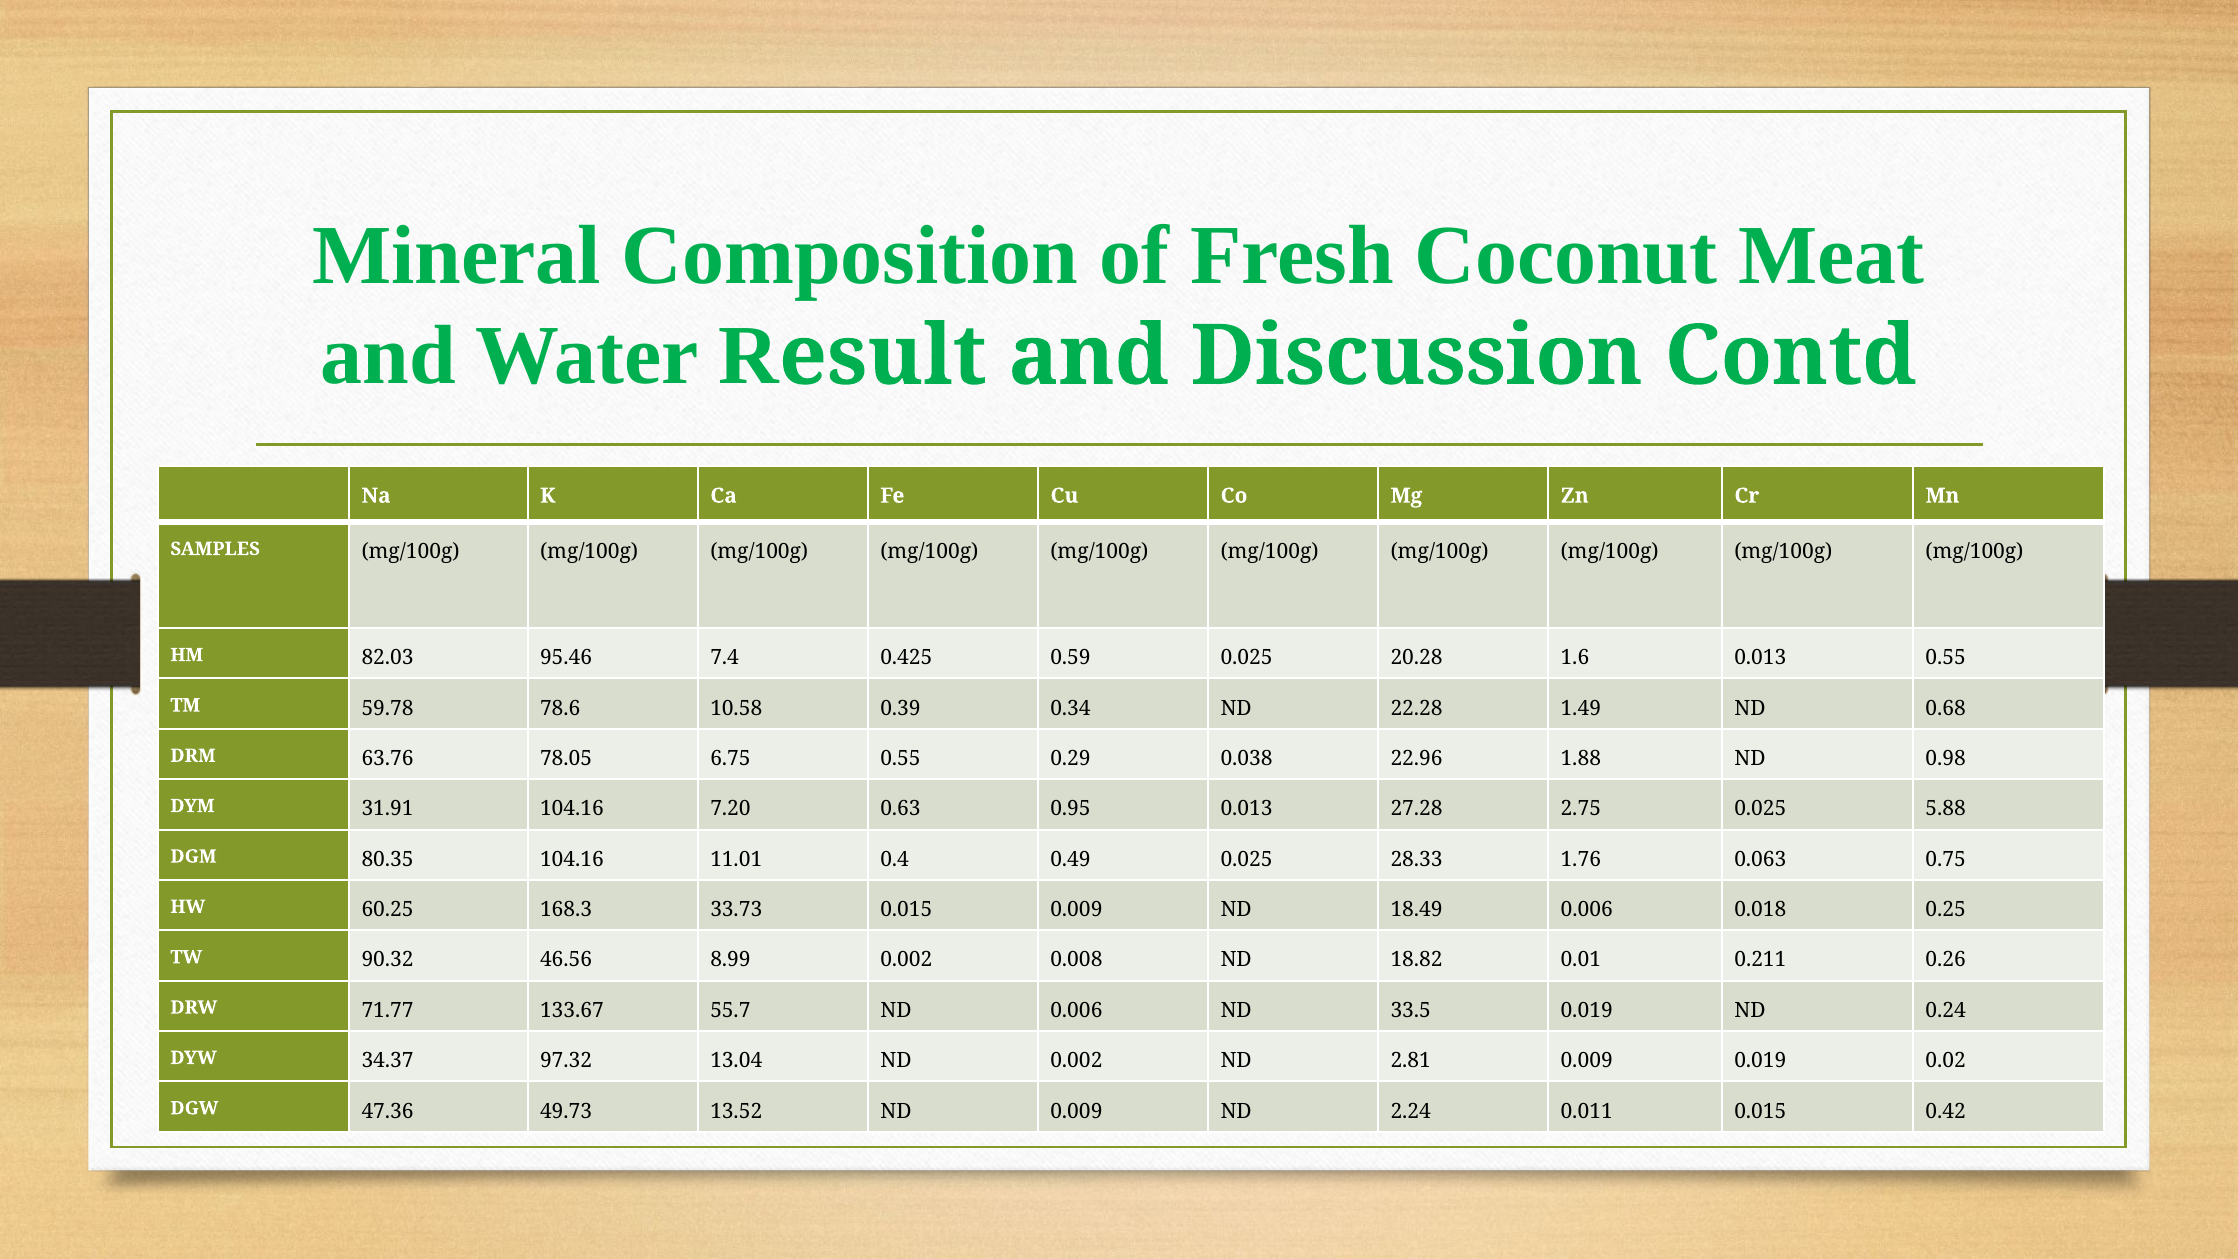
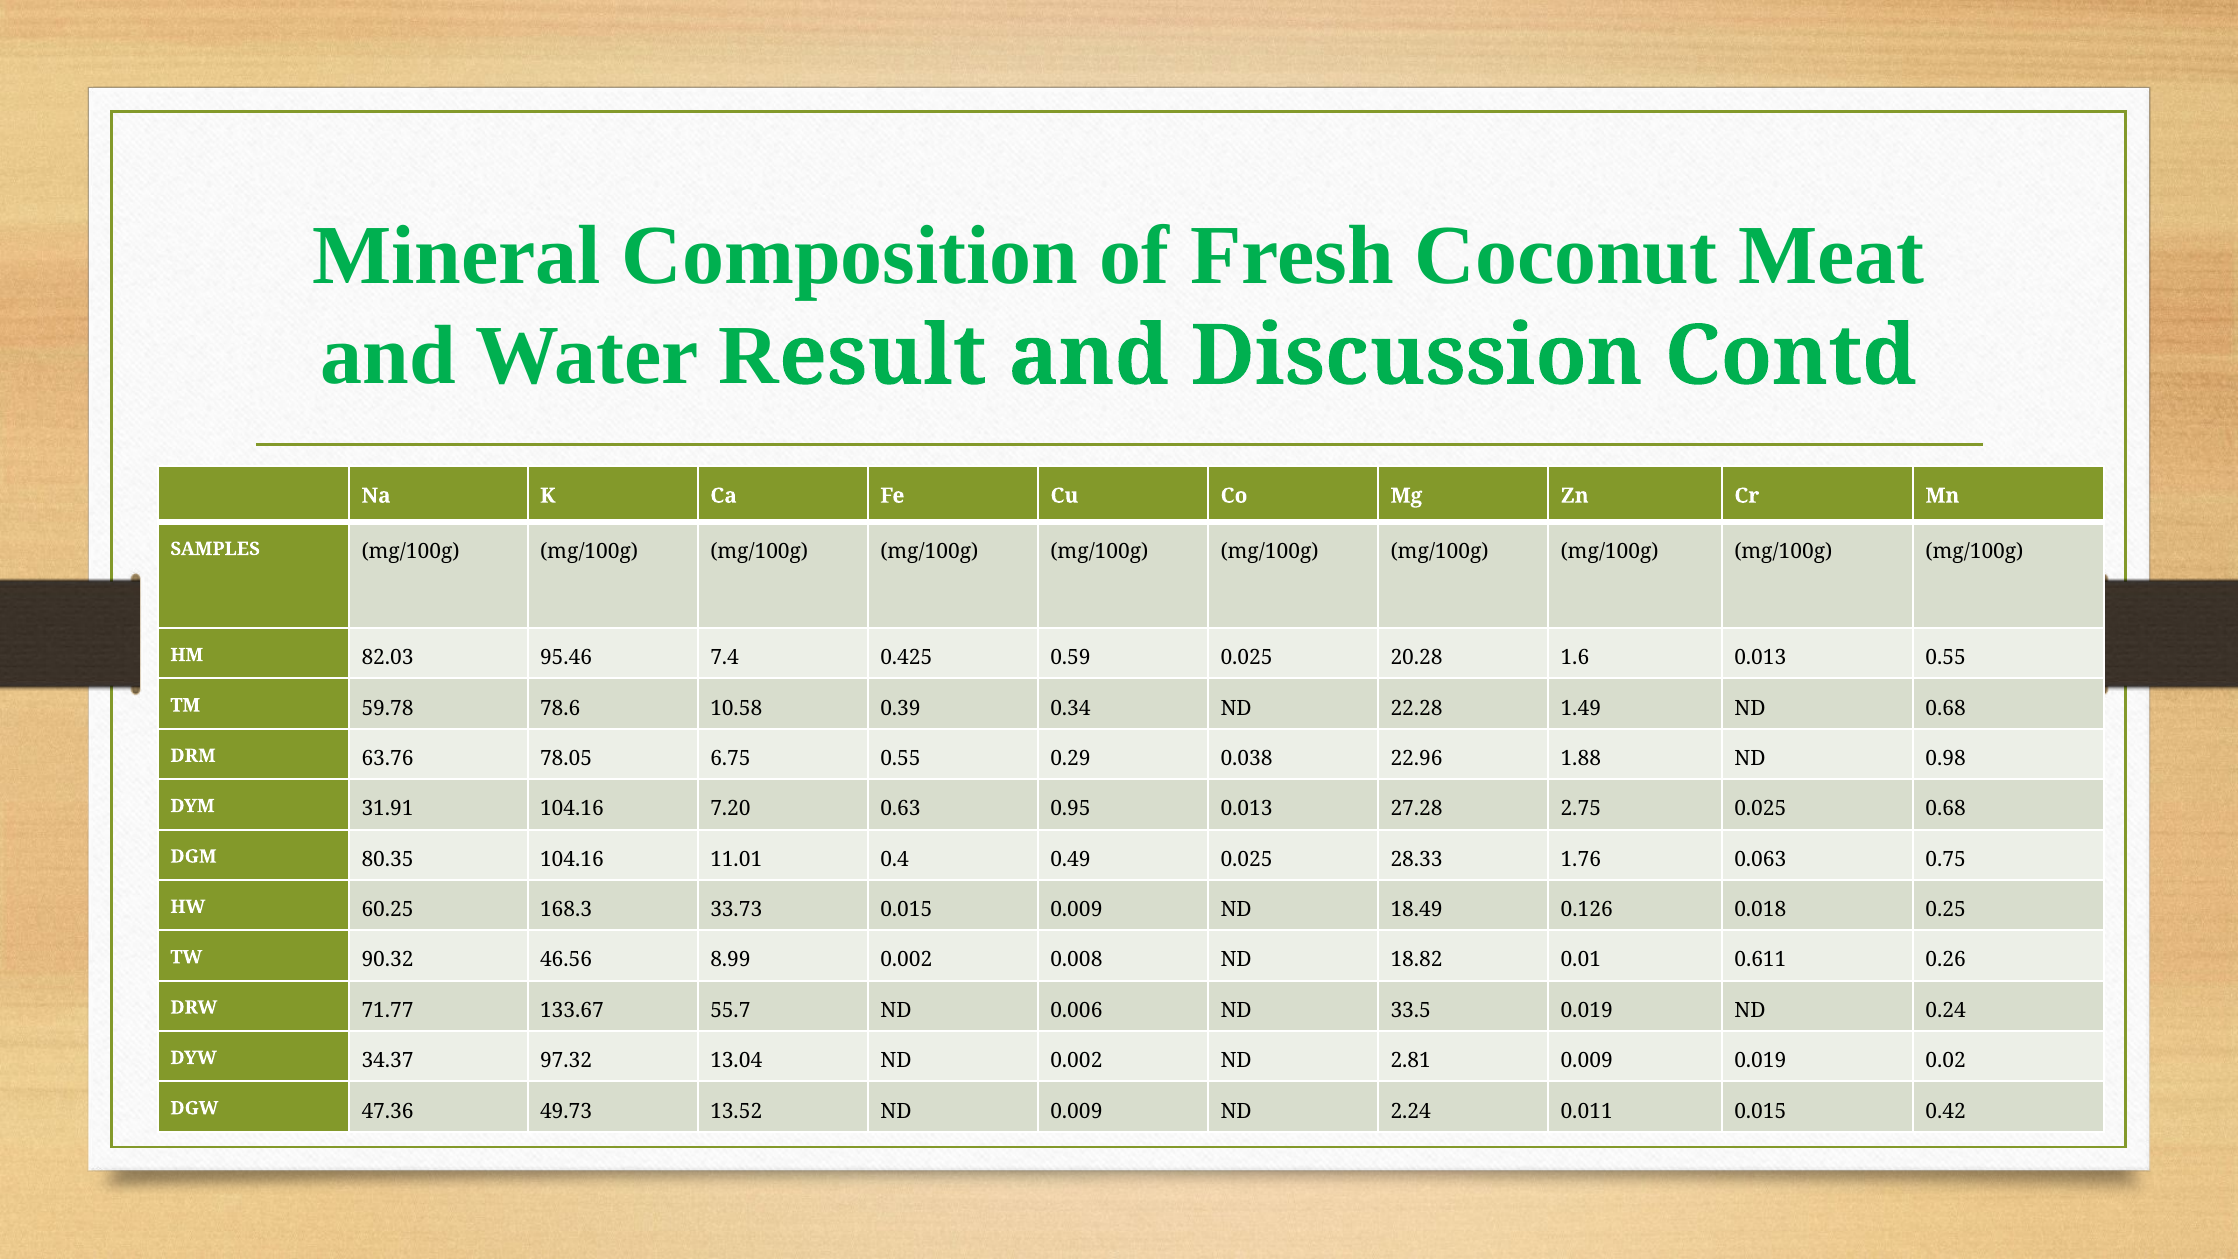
0.025 5.88: 5.88 -> 0.68 (1946, 809)
18.49 0.006: 0.006 -> 0.126 (1587, 910)
0.211: 0.211 -> 0.611 (1760, 960)
